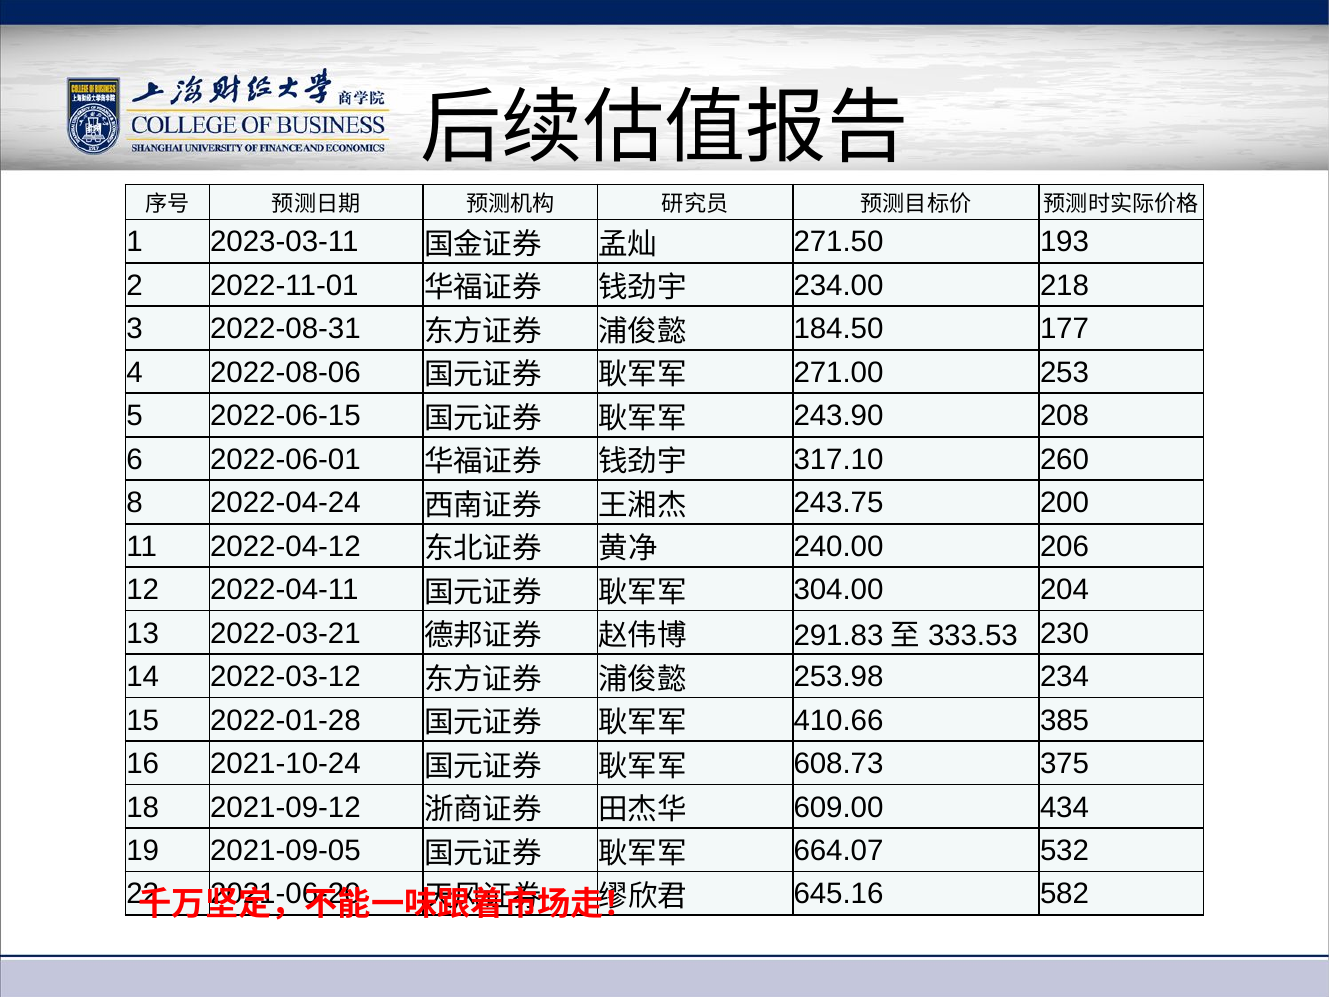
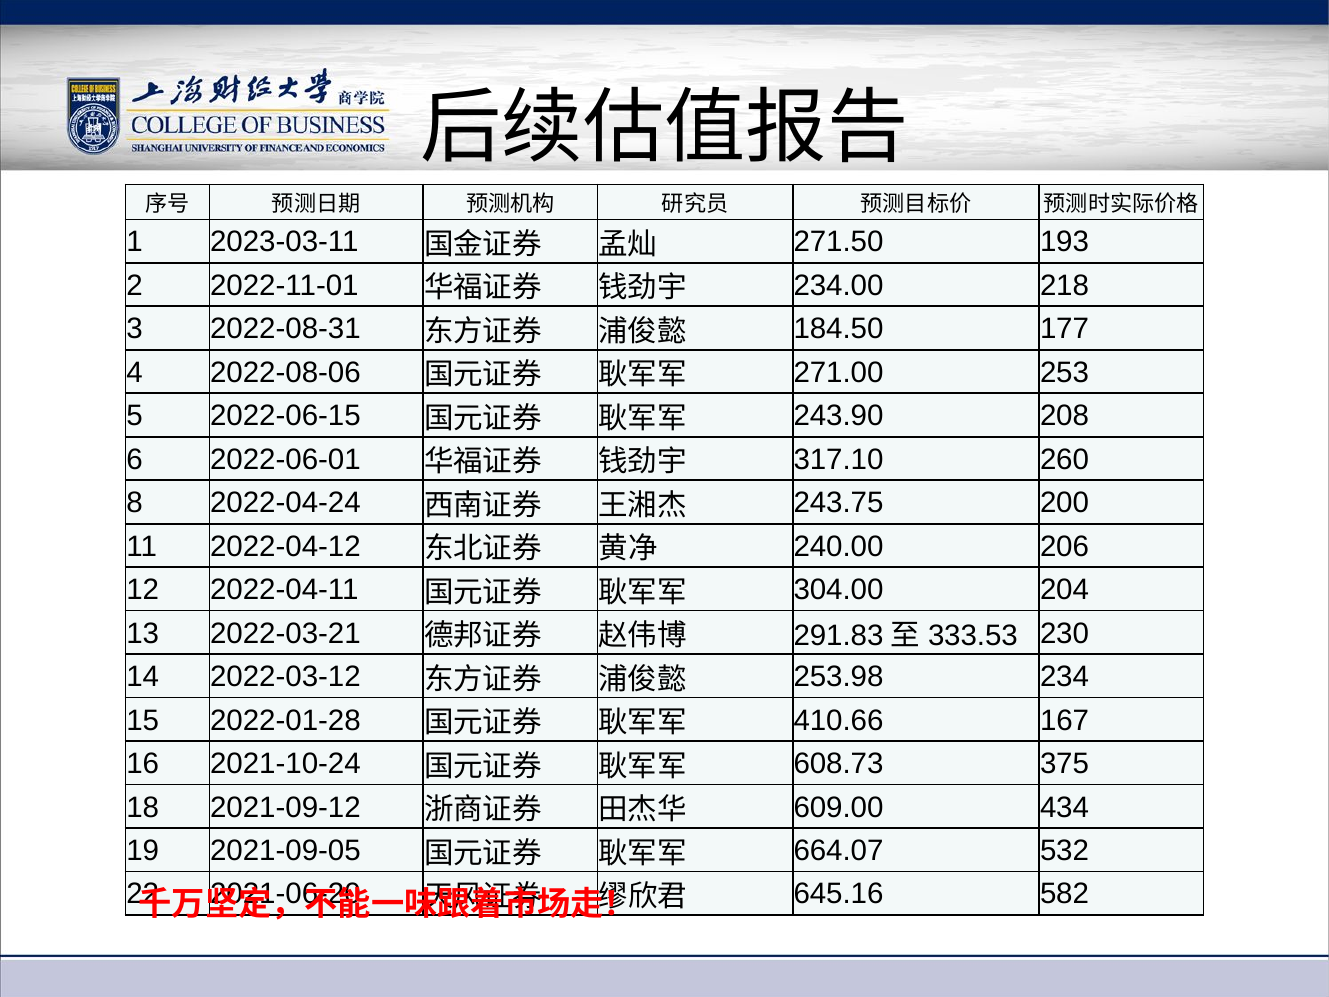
385: 385 -> 167 (1065, 720)
